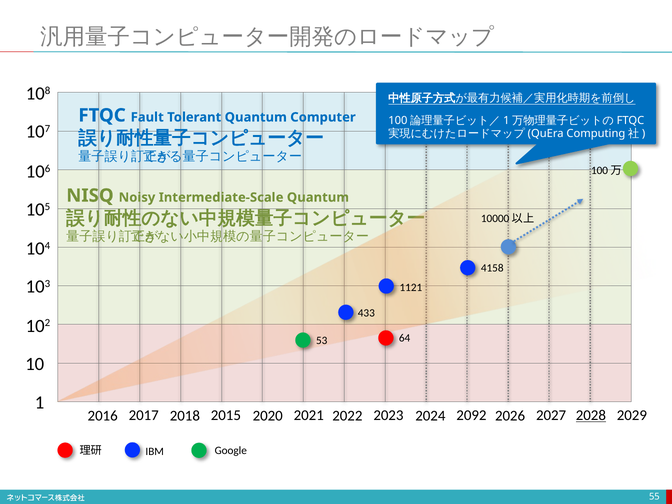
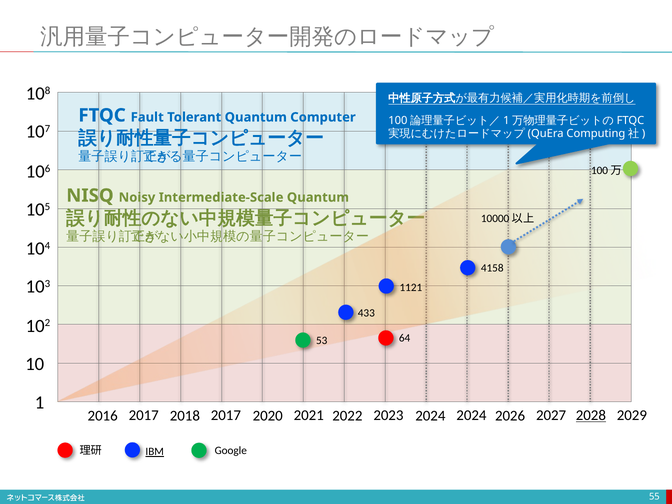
2018 2015: 2015 -> 2017 (226, 416)
2024 2092: 2092 -> 2024 (471, 415)
IBM underline: none -> present (155, 452)
